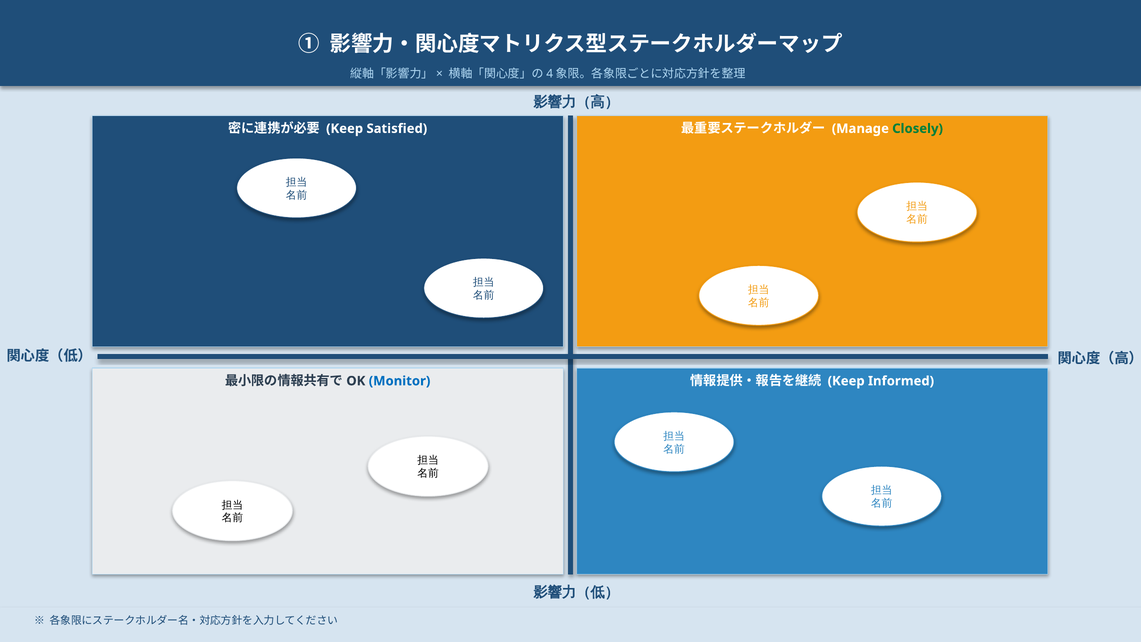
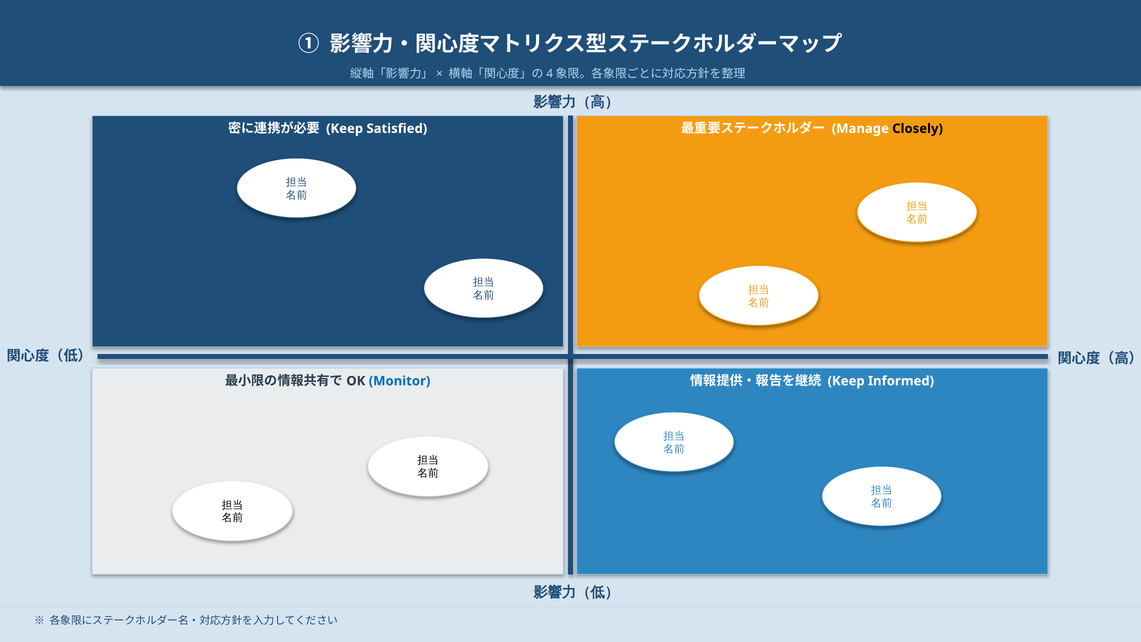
Closely colour: green -> black (918, 129)
